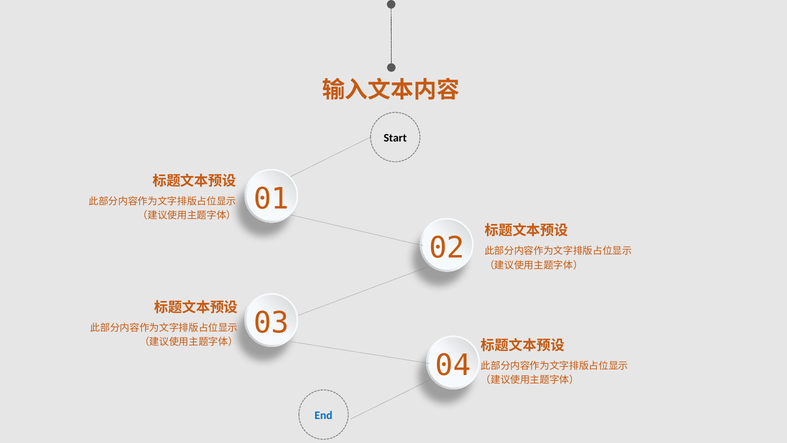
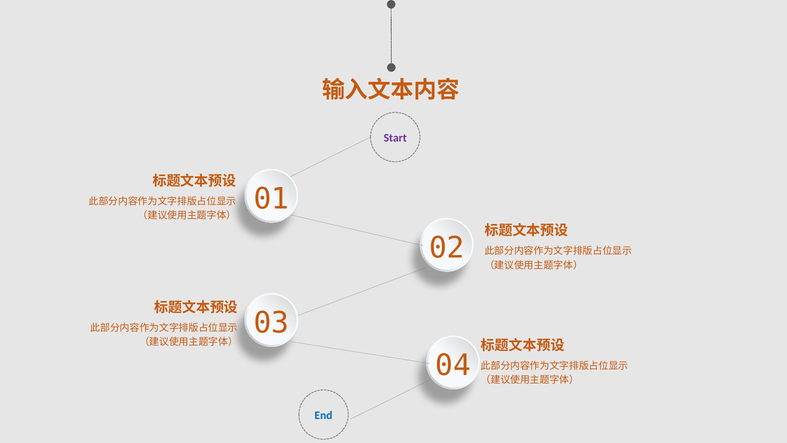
Start colour: black -> purple (395, 138)
